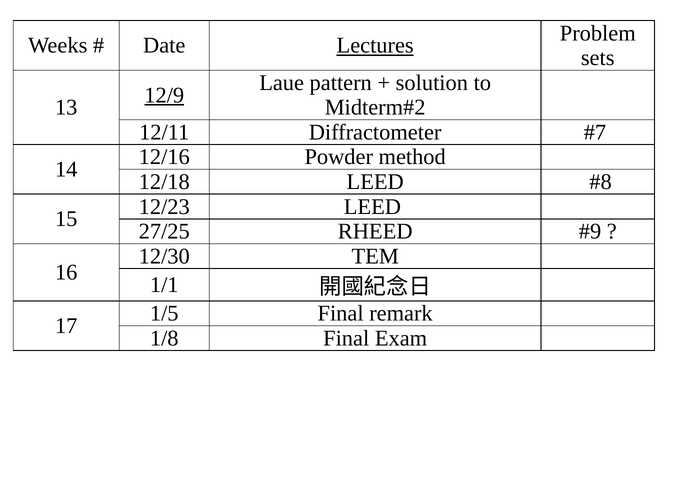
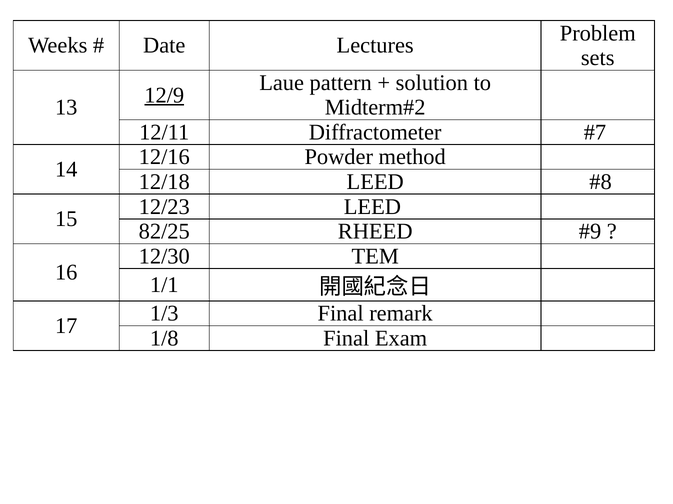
Lectures underline: present -> none (375, 46)
27/25: 27/25 -> 82/25 (164, 232)
1/5: 1/5 -> 1/3 (164, 314)
